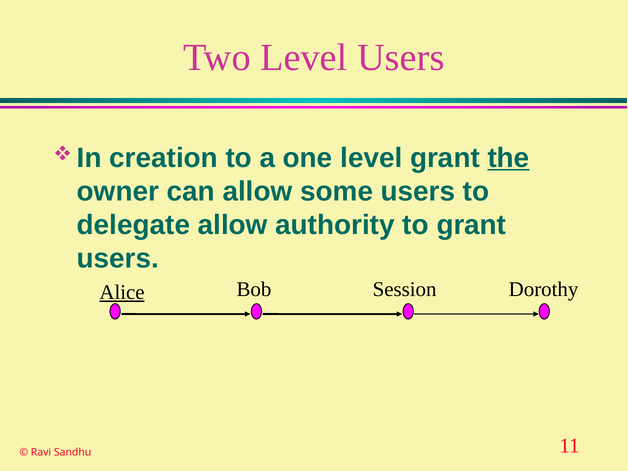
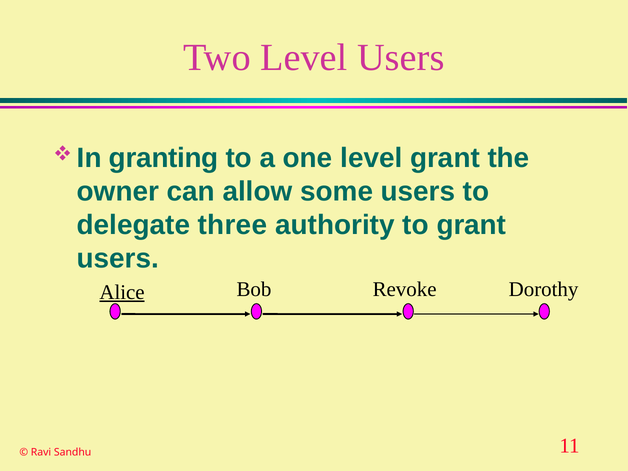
creation: creation -> granting (164, 158)
the underline: present -> none (509, 158)
delegate allow: allow -> three (233, 225)
Session: Session -> Revoke (405, 289)
